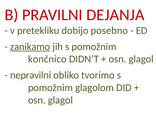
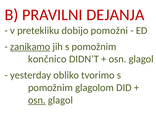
posebno: posebno -> pomožni (109, 30)
nepravilni: nepravilni -> yesterday (31, 75)
osn underline: none -> present (37, 100)
